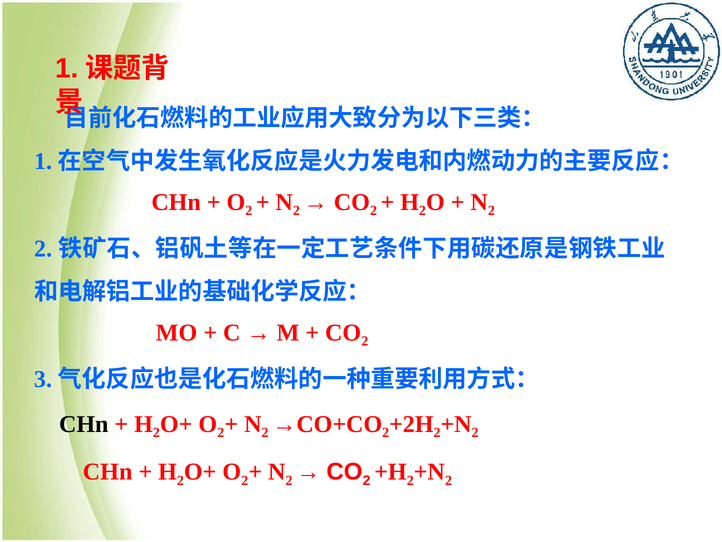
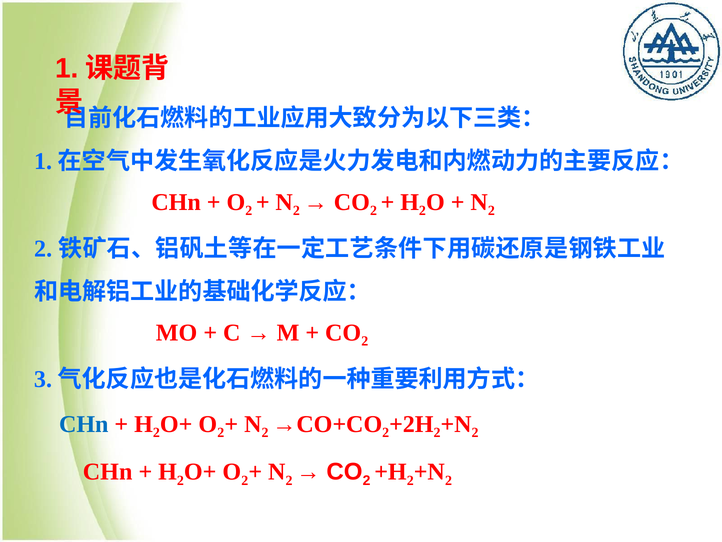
CHn colour: black -> blue (84, 424)
